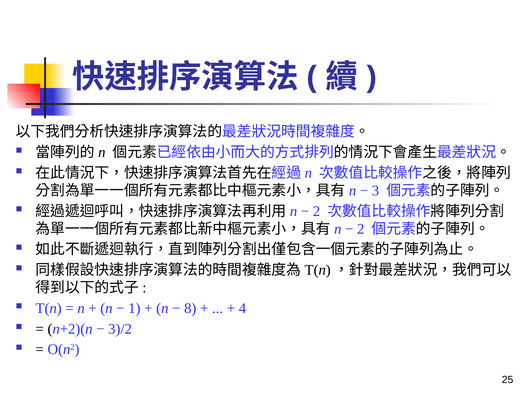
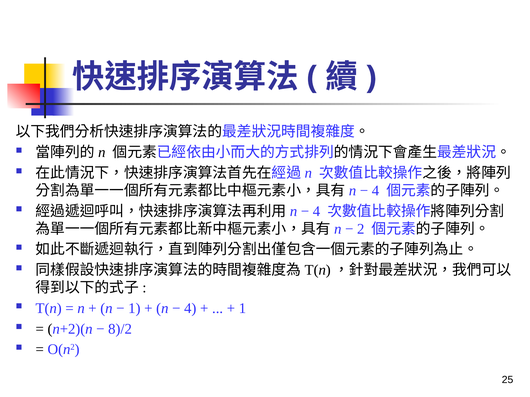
3: 3 -> 4 (376, 191)
2: 2 -> 4 (316, 211)
8: 8 -> 4 (190, 309)
4: 4 -> 1 (242, 309)
3)/2: 3)/2 -> 8)/2 (120, 329)
